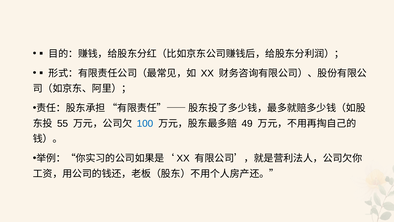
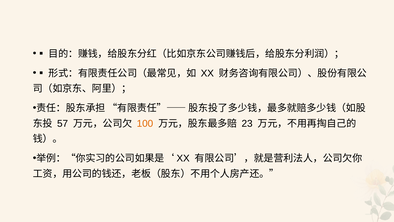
55: 55 -> 57 (63, 123)
100 colour: blue -> orange (145, 123)
49: 49 -> 23 (247, 123)
